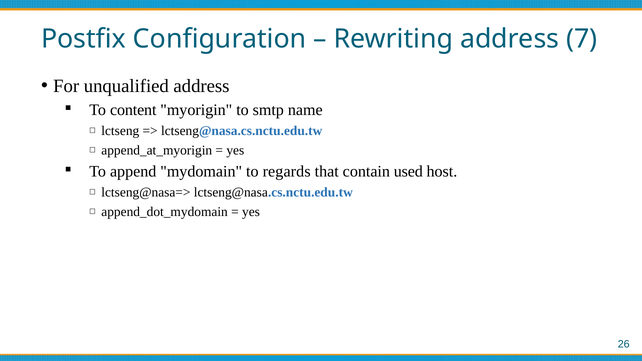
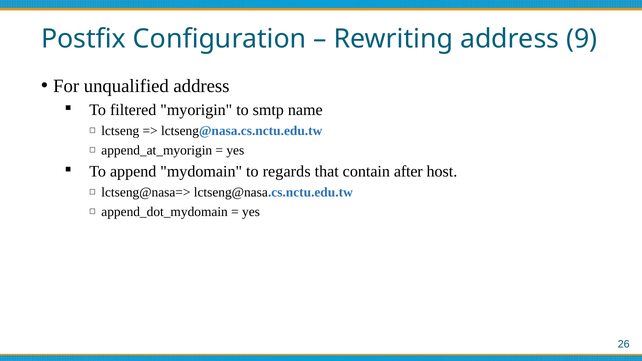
7: 7 -> 9 (582, 39)
content: content -> filtered (133, 110)
used: used -> after (408, 171)
